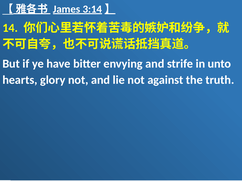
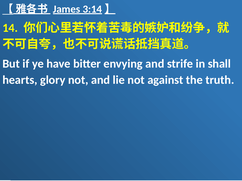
unto: unto -> shall (219, 64)
